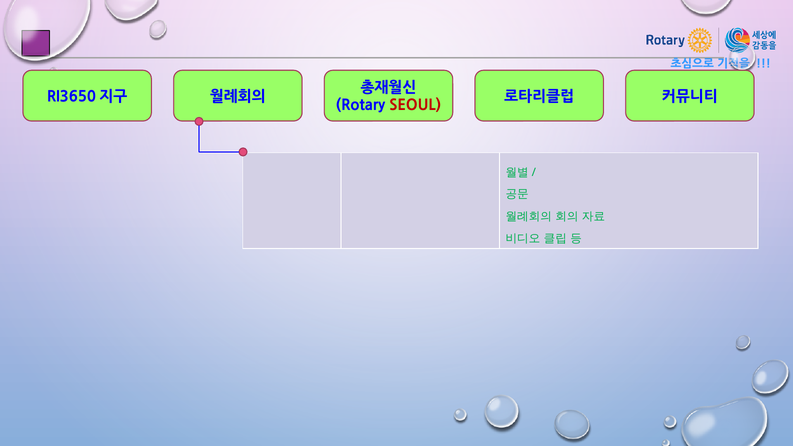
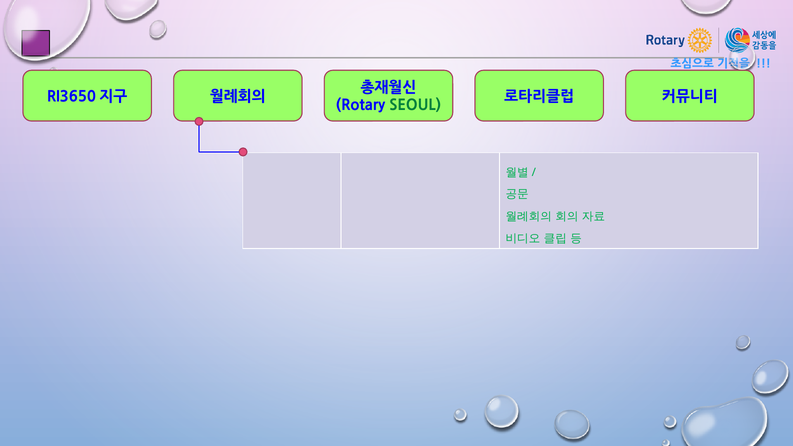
SEOUL colour: red -> green (415, 106)
